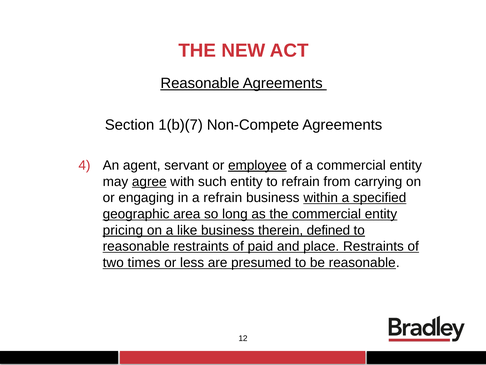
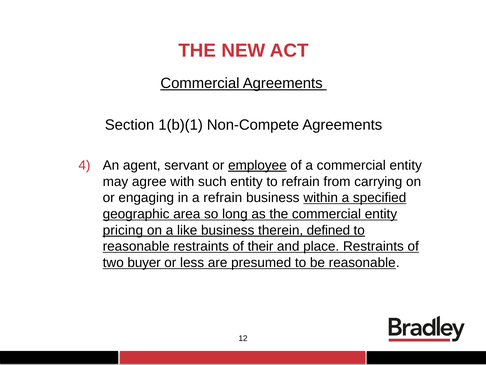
Reasonable: Reasonable -> Commercial (200, 83)
1(b)(7: 1(b)(7 -> 1(b)(1 (181, 125)
agree underline: present -> none (149, 181)
paid: paid -> their (260, 246)
times: times -> buyer (144, 262)
